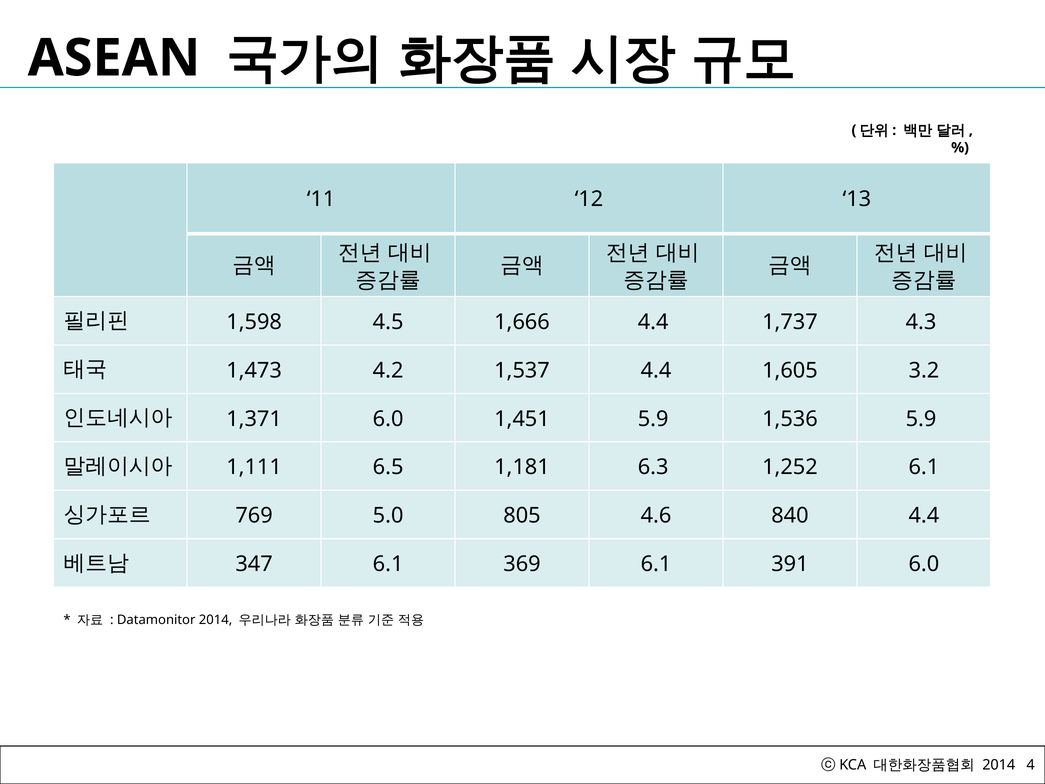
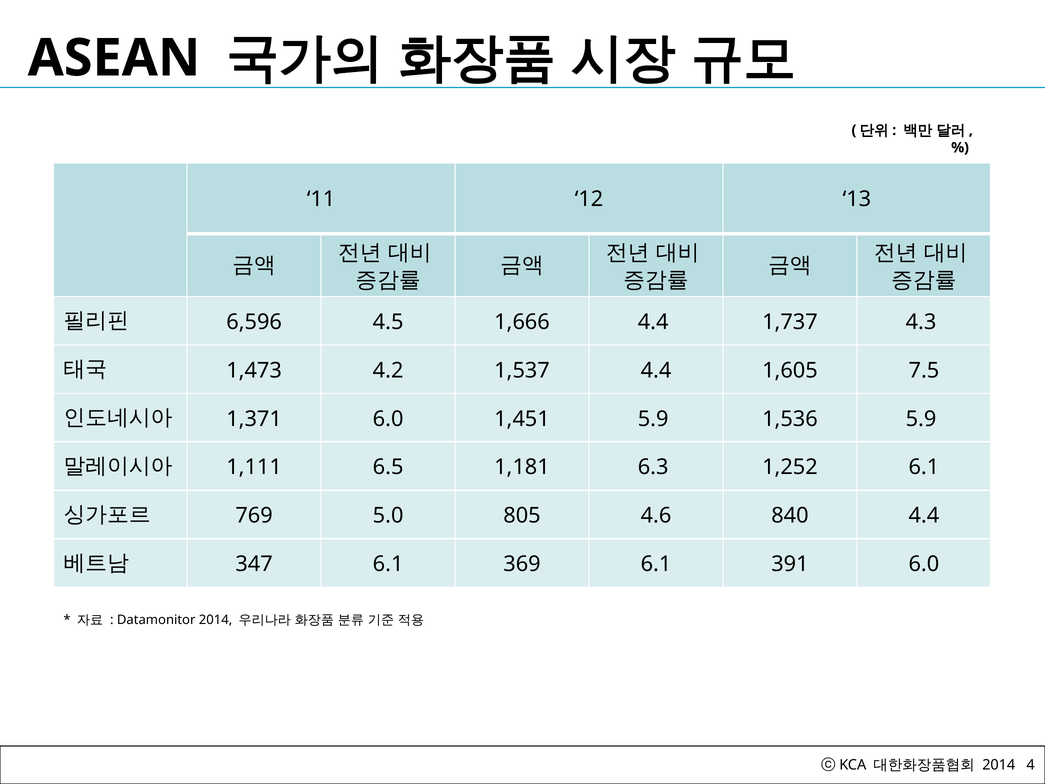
1,598: 1,598 -> 6,596 (254, 322)
3.2: 3.2 -> 7.5 (924, 370)
